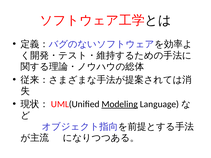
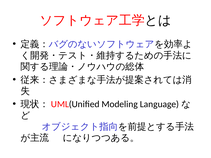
Modeling underline: present -> none (120, 104)
